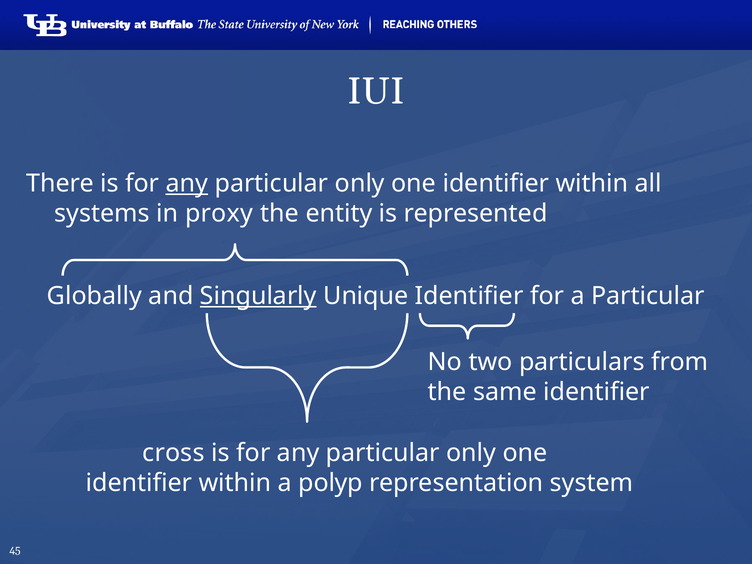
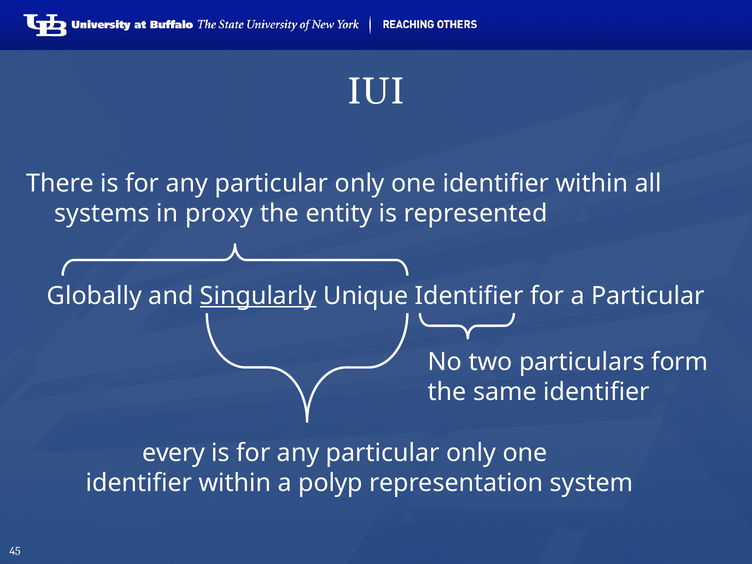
any underline: present -> none (187, 183)
from: from -> form (680, 362)
cross: cross -> every (174, 453)
